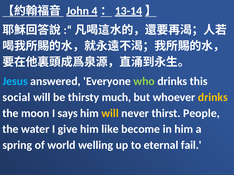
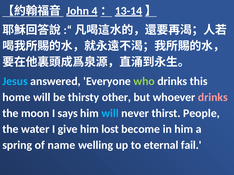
social: social -> home (16, 97)
much: much -> other (116, 97)
drinks colour: yellow -> pink (213, 97)
will colour: yellow -> light blue (110, 113)
like: like -> lost (110, 129)
world: world -> name (61, 145)
